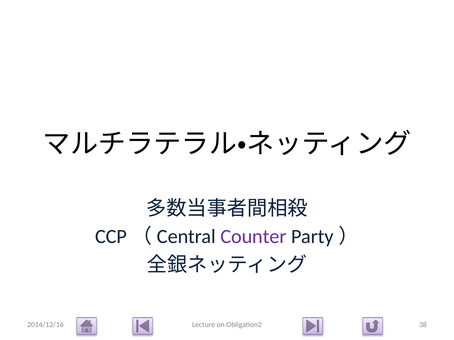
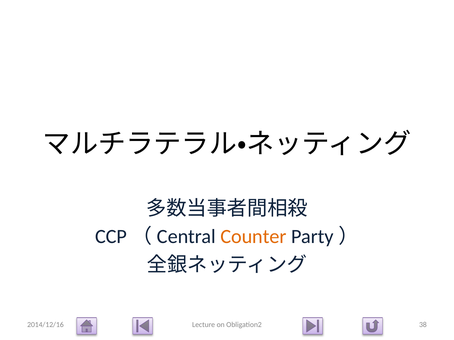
Counter colour: purple -> orange (253, 237)
